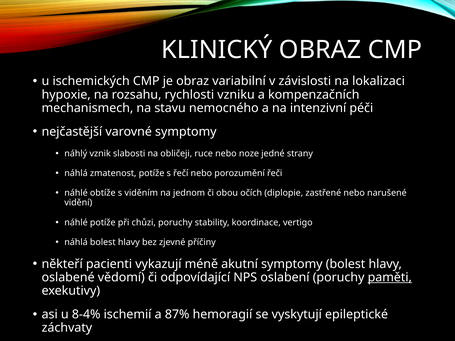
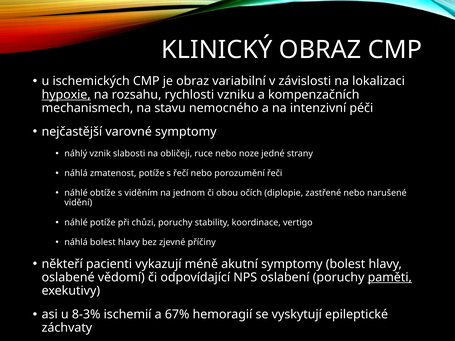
hypoxie underline: none -> present (66, 95)
8-4%: 8-4% -> 8-3% (86, 315)
87%: 87% -> 67% (177, 315)
